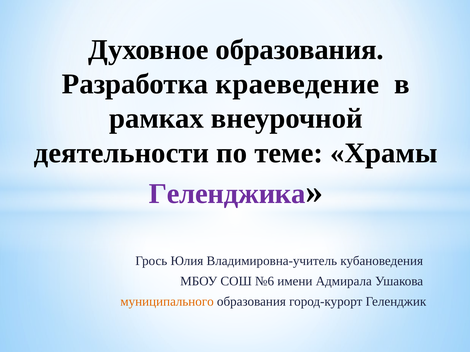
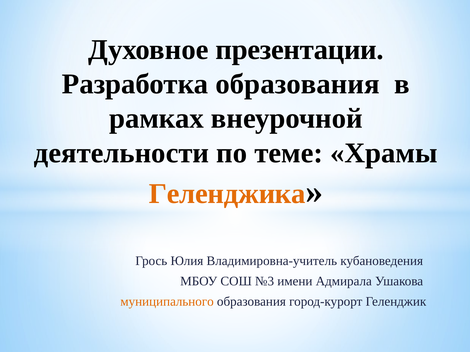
Духовное образования: образования -> презентации (300, 50)
Разработка краеведение: краеведение -> образования (298, 84)
Геленджика colour: purple -> orange (227, 194)
№6: №6 -> №3 (265, 282)
